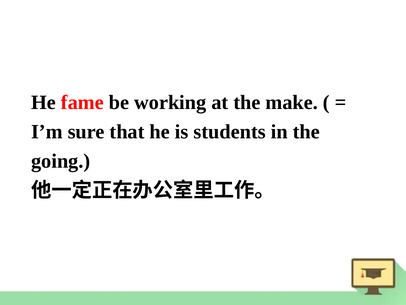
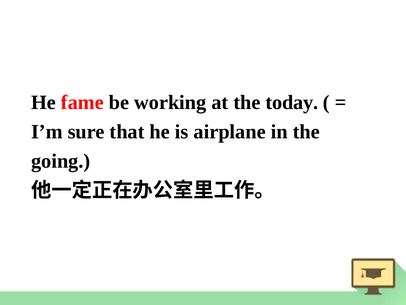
make: make -> today (292, 102)
students: students -> airplane (230, 132)
